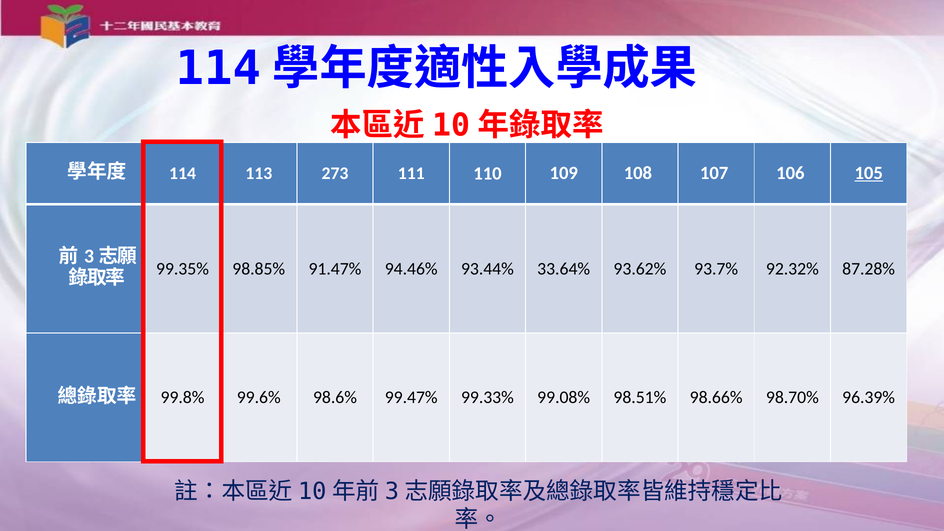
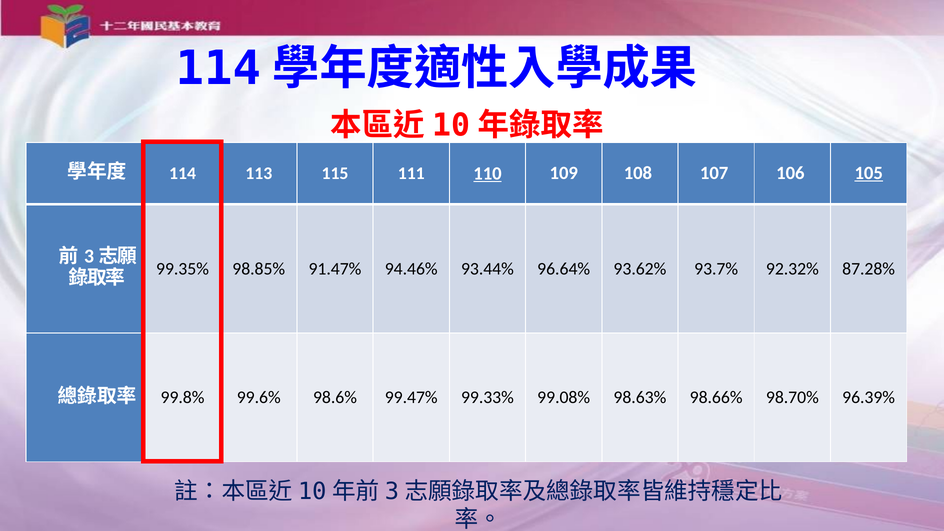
273: 273 -> 115 (335, 173)
110 underline: none -> present (488, 173)
33.64%: 33.64% -> 96.64% (564, 269)
98.51%: 98.51% -> 98.63% (640, 398)
